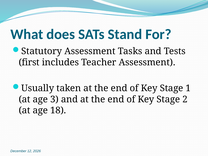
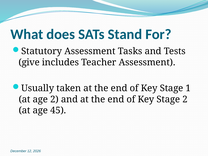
first: first -> give (29, 62)
age 3: 3 -> 2 (54, 99)
18: 18 -> 45 (58, 110)
